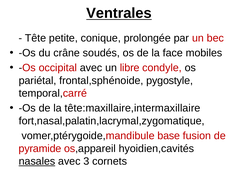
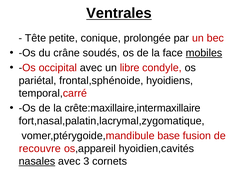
mobiles underline: none -> present (204, 53)
pygostyle: pygostyle -> hyoidiens (170, 80)
tête:maxillaire,intermaxillaire: tête:maxillaire,intermaxillaire -> crête:maxillaire,intermaxillaire (133, 108)
pyramide: pyramide -> recouvre (40, 148)
